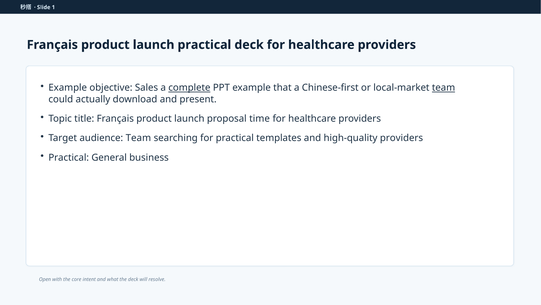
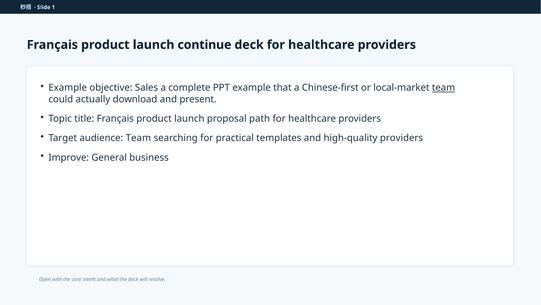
launch practical: practical -> continue (204, 45)
complete underline: present -> none (189, 88)
time: time -> path (260, 118)
Practical: Practical -> Improve (69, 157)
